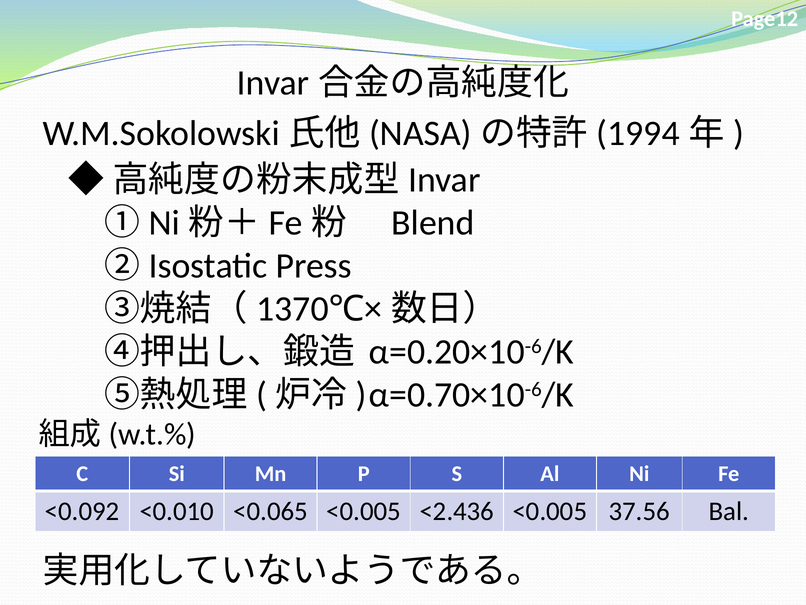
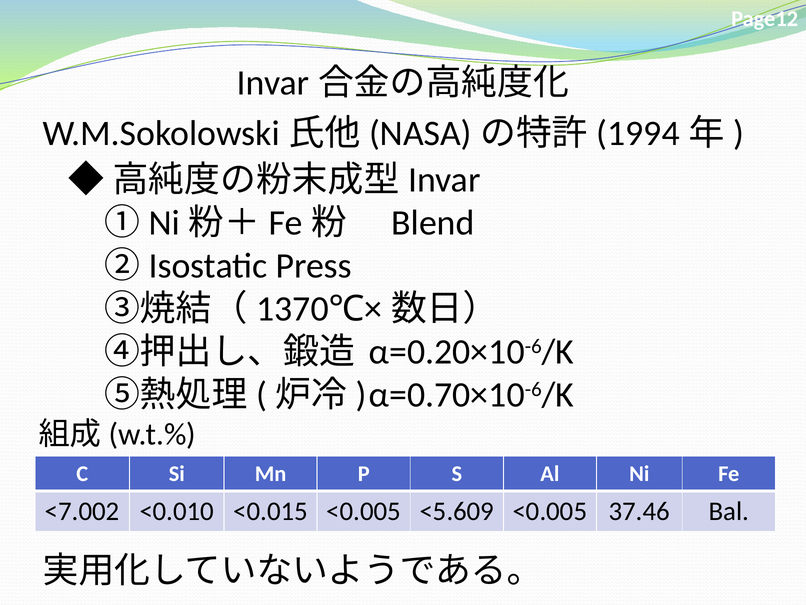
<0.092: <0.092 -> <7.002 (82, 511)
<0.065: <0.065 -> <0.015 (271, 511)
<2.436: <2.436 -> <5.609 (457, 511)
37.56: 37.56 -> 37.46 (639, 511)
